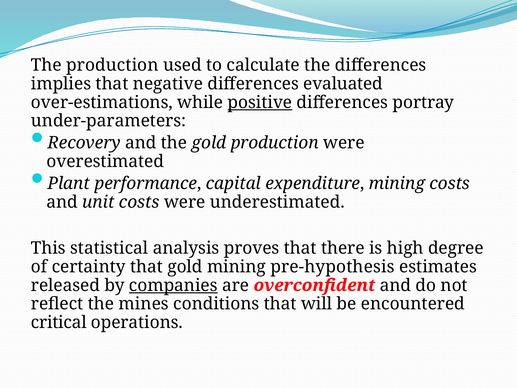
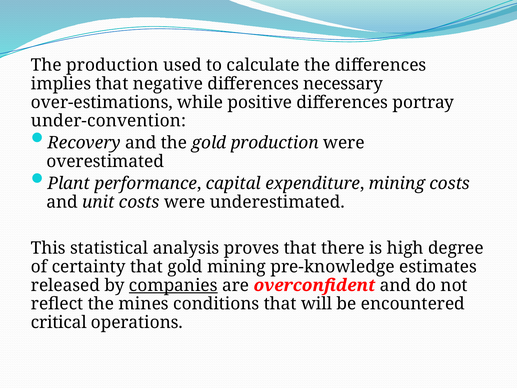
evaluated: evaluated -> necessary (343, 84)
positive underline: present -> none (260, 102)
under‑parameters: under‑parameters -> under‑convention (108, 121)
pre-hypothesis: pre-hypothesis -> pre-knowledge (333, 267)
